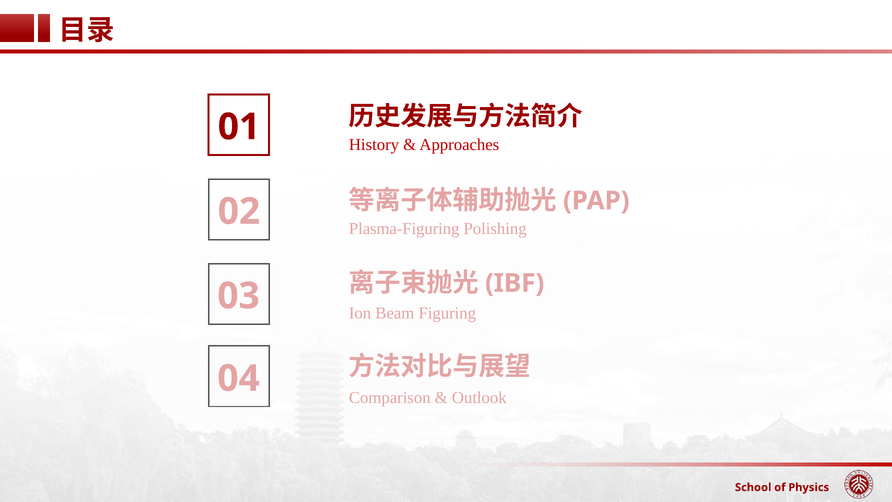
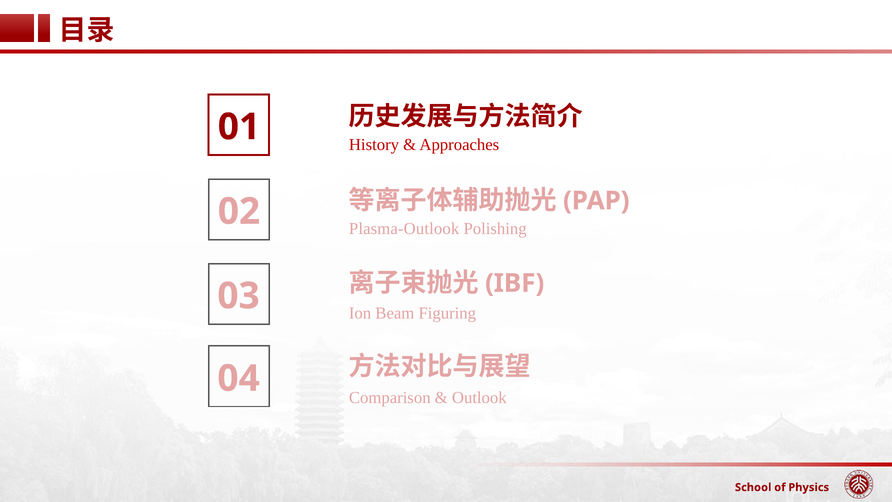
Plasma-Figuring: Plasma-Figuring -> Plasma-Outlook (404, 229)
